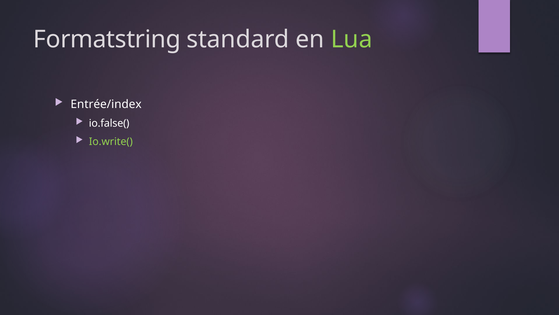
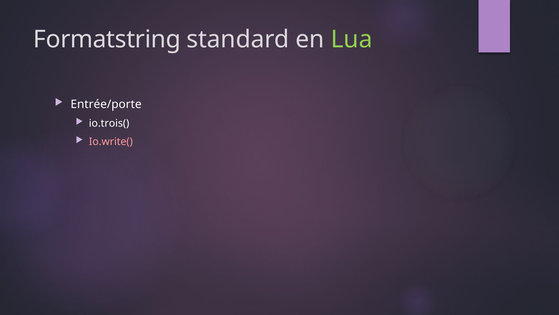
Entrée/index: Entrée/index -> Entrée/porte (106, 104)
io.false(: io.false( -> io.trois( (109, 123)
Io.write( colour: light green -> pink (111, 141)
